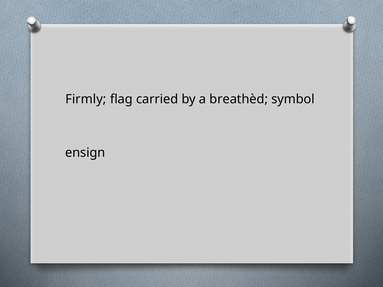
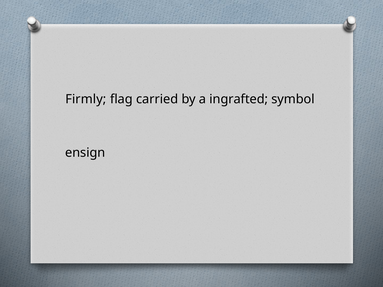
breathèd: breathèd -> ingrafted (239, 99)
